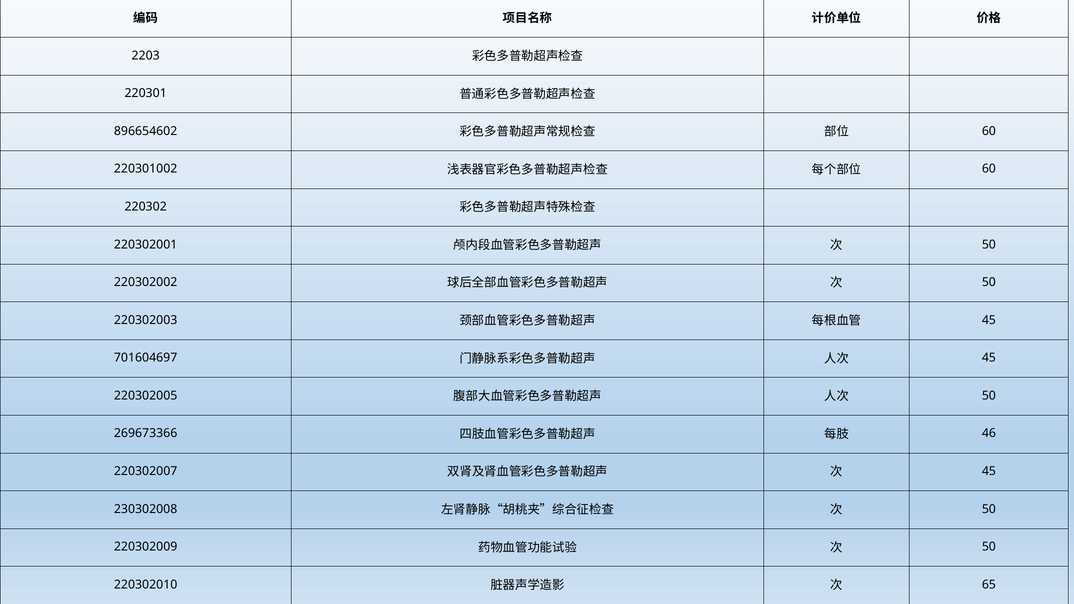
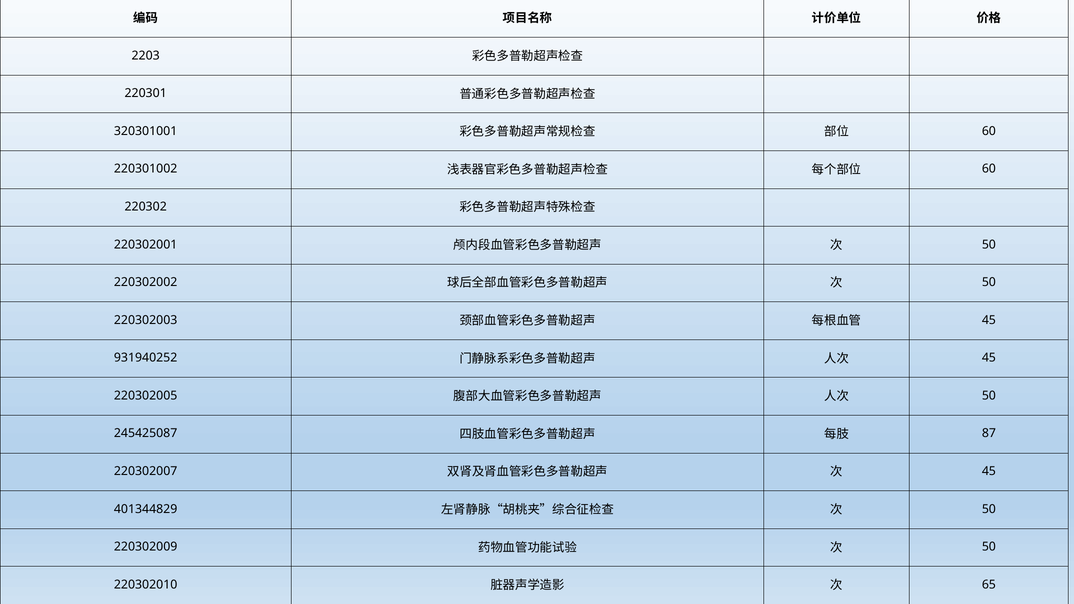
896654602: 896654602 -> 320301001 (146, 131)
701604697: 701604697 -> 931940252 (146, 358)
269673366: 269673366 -> 245425087 (146, 434)
46: 46 -> 87 (989, 434)
230302008: 230302008 -> 401344829 (146, 509)
